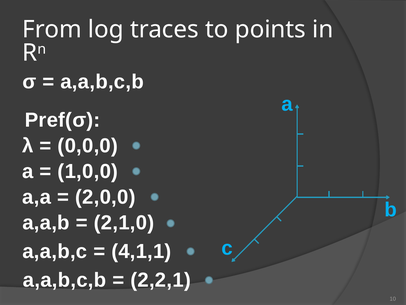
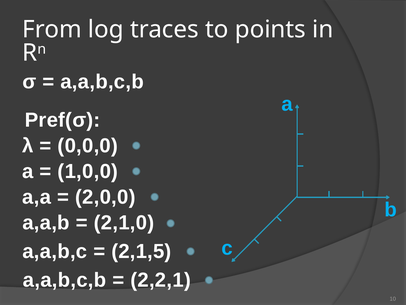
4,1,1: 4,1,1 -> 2,1,5 (141, 251)
